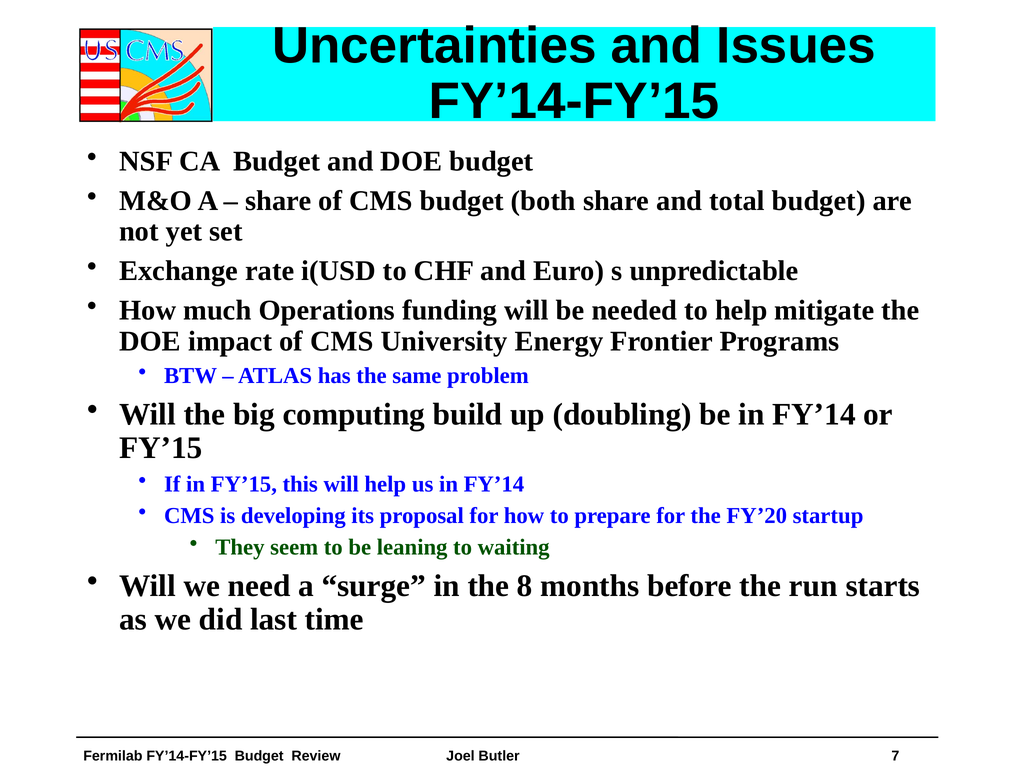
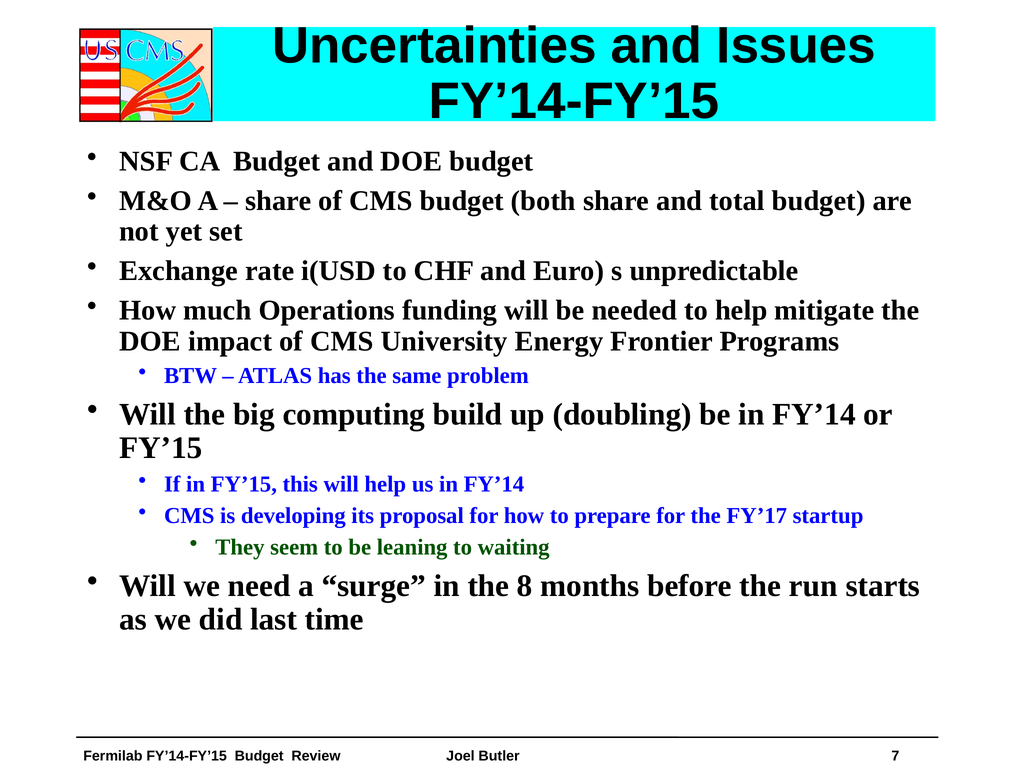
FY’20: FY’20 -> FY’17 (757, 515)
